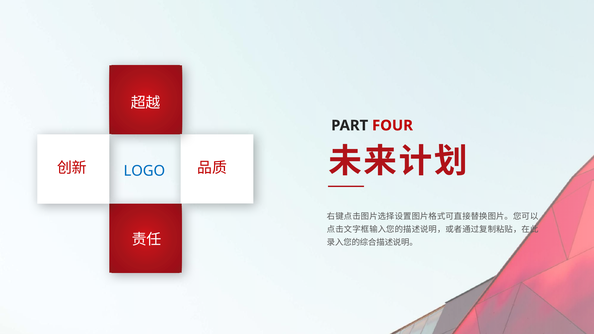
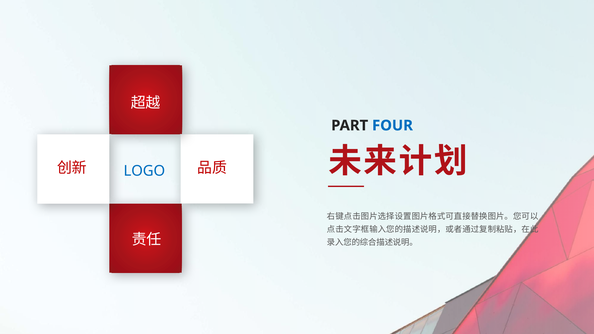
FOUR colour: red -> blue (392, 126)
